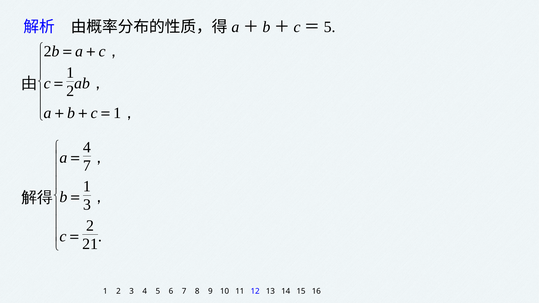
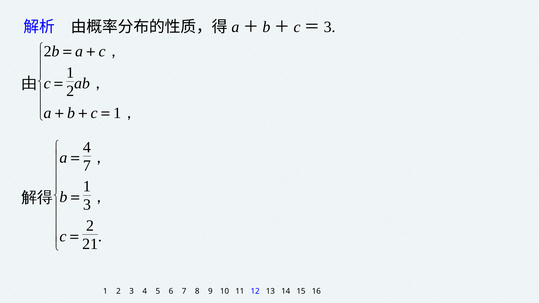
5: 5 -> 3 (330, 27)
